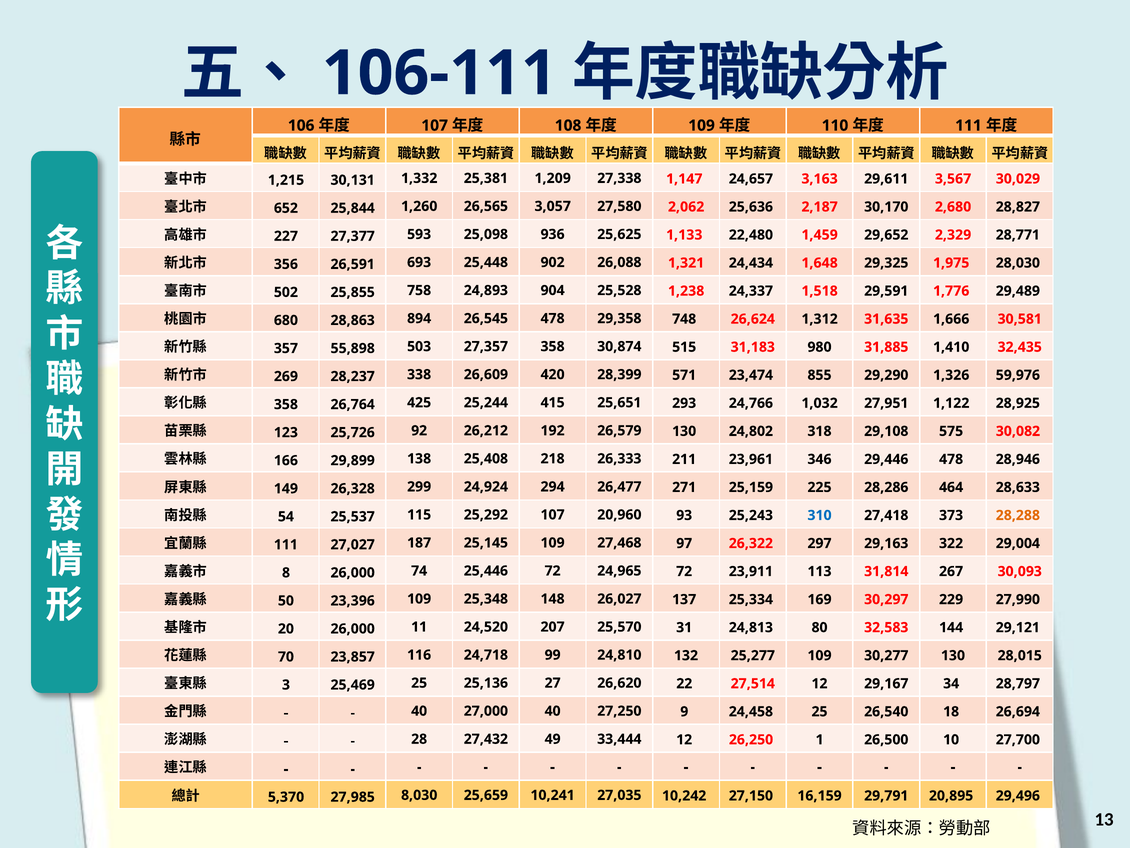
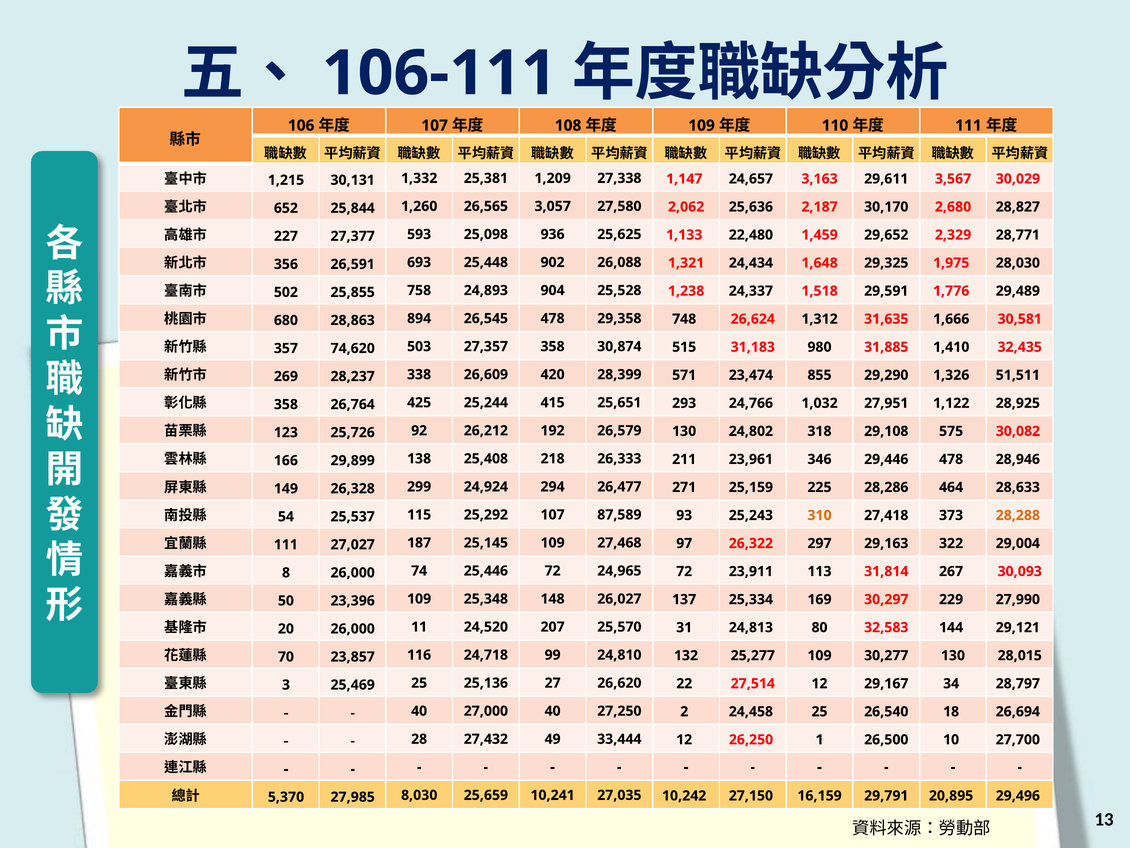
55,898: 55,898 -> 74,620 (353, 348)
59,976: 59,976 -> 51,511 (1018, 375)
20,960: 20,960 -> 87,589 (619, 514)
310 colour: blue -> orange (820, 515)
9: 9 -> 2 (684, 711)
